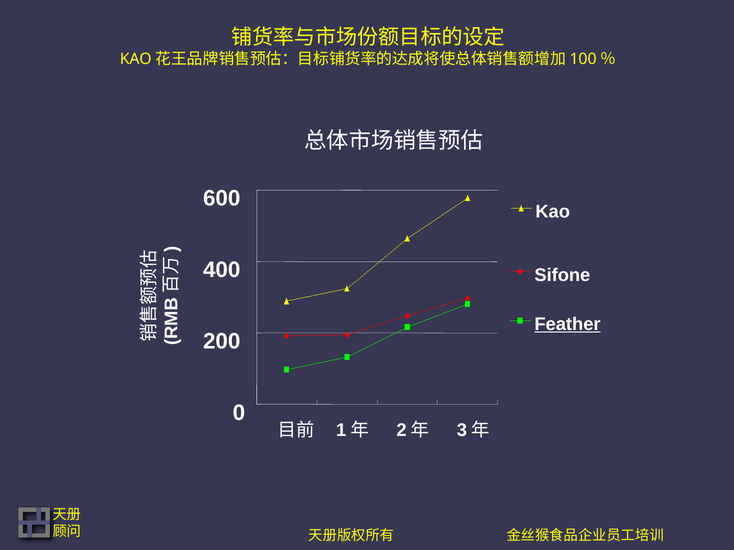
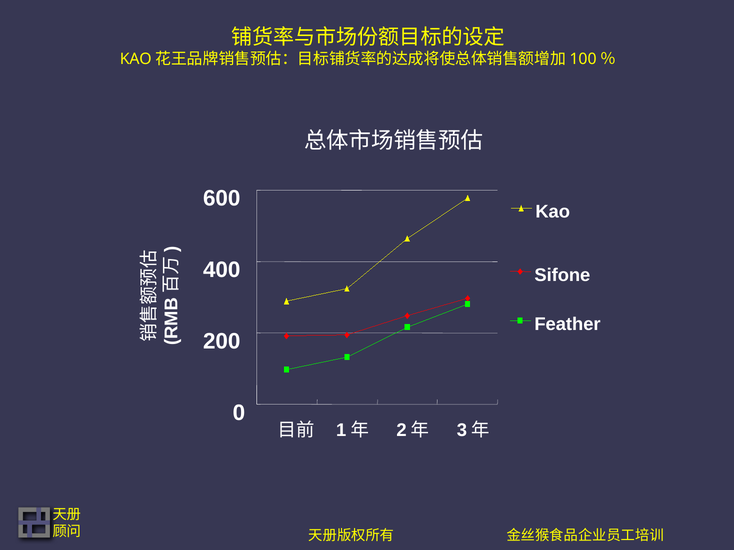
Feather underline: present -> none (568, 324)
